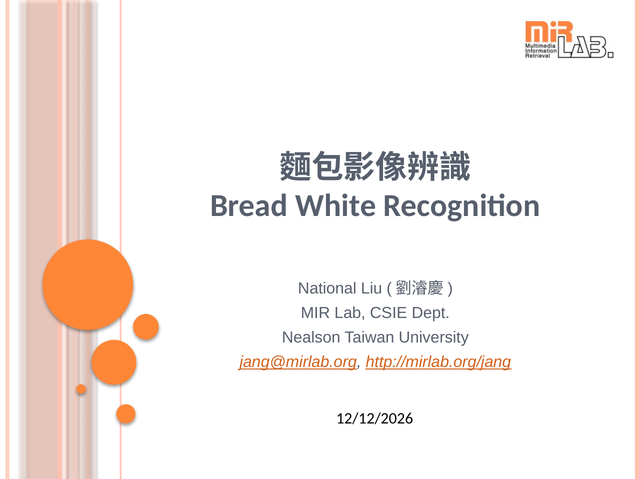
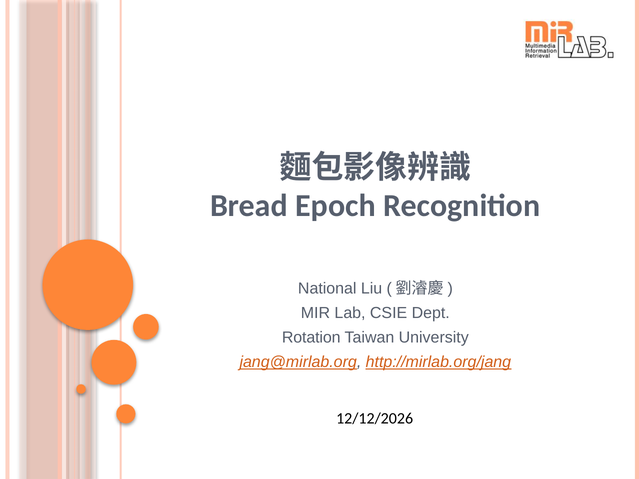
White: White -> Epoch (336, 206)
Nealson: Nealson -> Rotation (311, 338)
